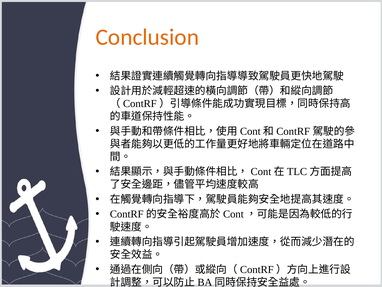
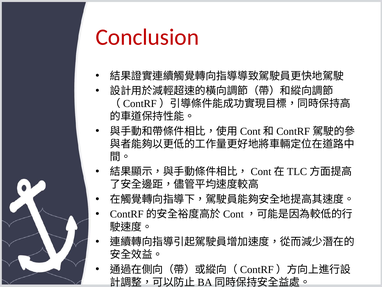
Conclusion colour: orange -> red (147, 37)
